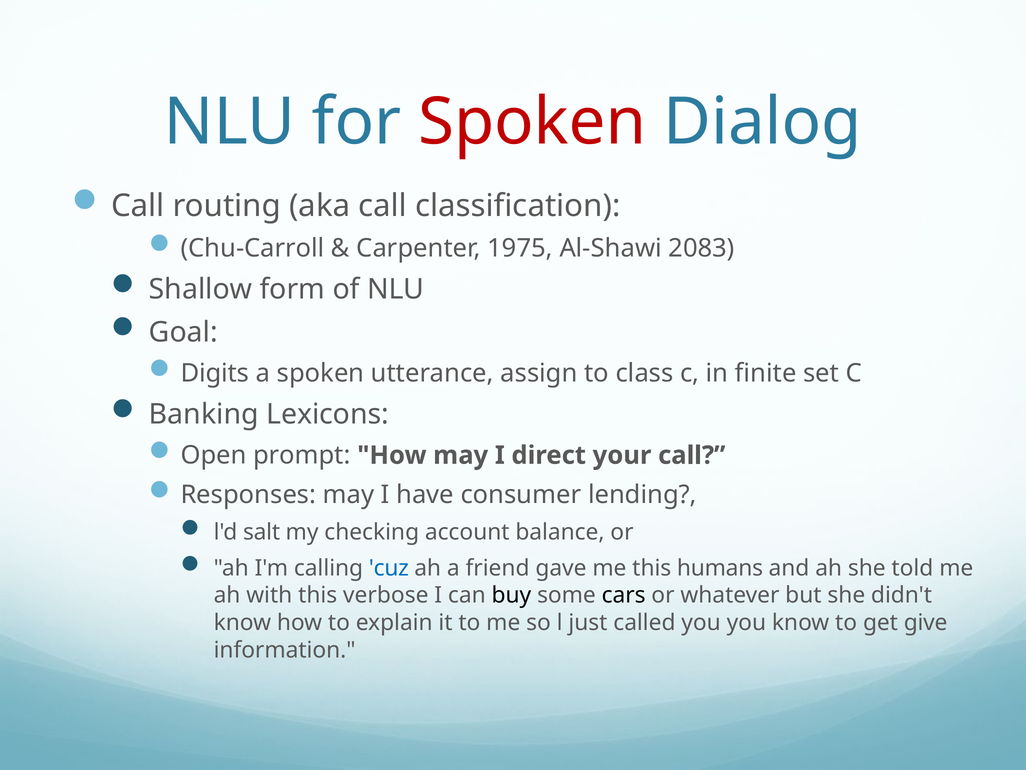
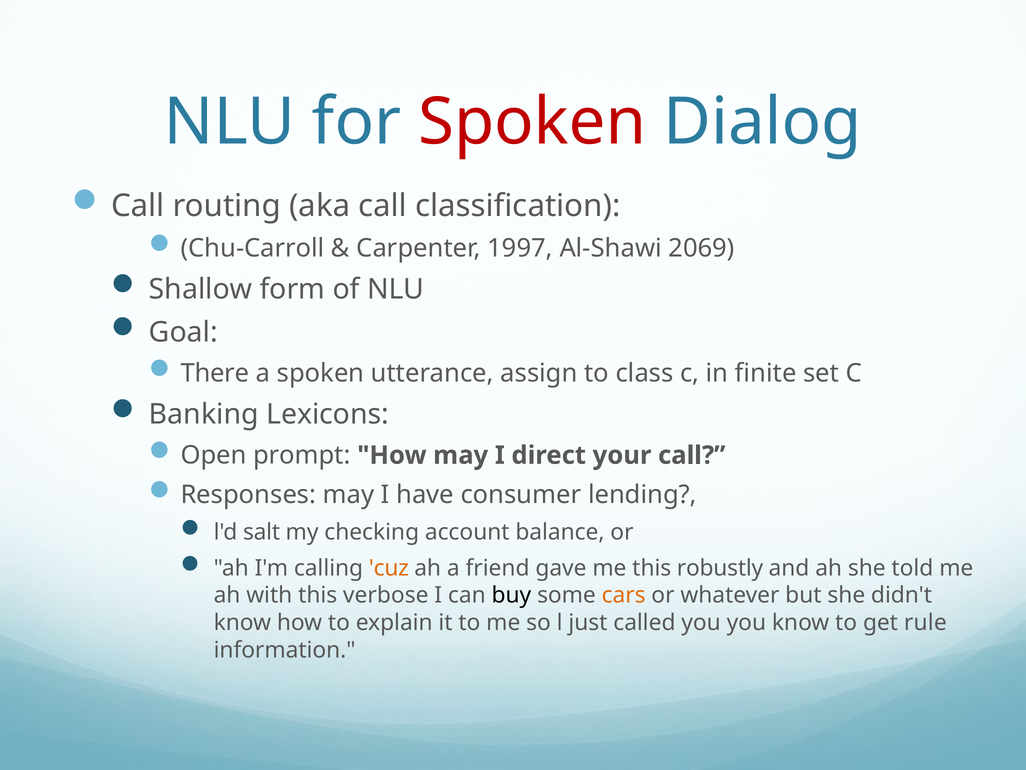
1975: 1975 -> 1997 (520, 248)
2083: 2083 -> 2069 (702, 248)
Digits: Digits -> There (215, 373)
cuz colour: blue -> orange (389, 568)
humans: humans -> robustly (720, 568)
cars colour: black -> orange (624, 595)
give: give -> rule (925, 622)
